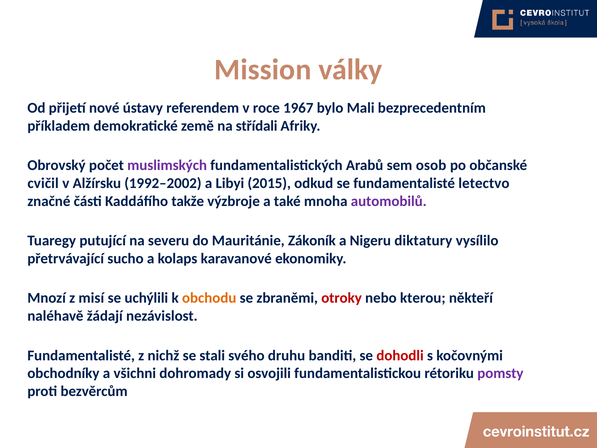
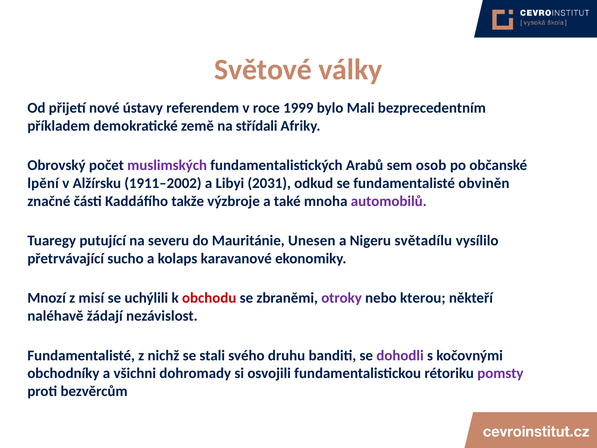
Mission: Mission -> Světové (263, 70)
1967: 1967 -> 1999 (298, 108)
cvičil: cvičil -> lpění (43, 183)
1992–2002: 1992–2002 -> 1911–2002 (163, 183)
2015: 2015 -> 2031 (269, 183)
letectvo: letectvo -> obviněn (484, 183)
Zákoník: Zákoník -> Unesen (312, 241)
diktatury: diktatury -> světadílu (423, 241)
obchodu colour: orange -> red (209, 298)
otroky colour: red -> purple (342, 298)
dohodli colour: red -> purple (400, 355)
